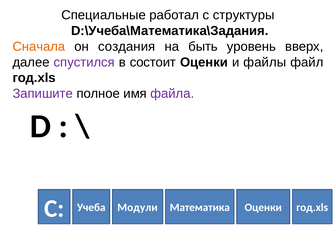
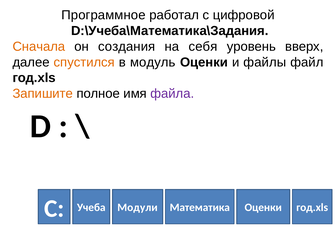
Специальные: Специальные -> Программное (104, 15)
структуры: структуры -> цифровой (244, 15)
быть: быть -> себя (203, 47)
спустился colour: purple -> orange (84, 62)
состоит: состоит -> модуль (153, 62)
Запишите colour: purple -> orange (43, 94)
